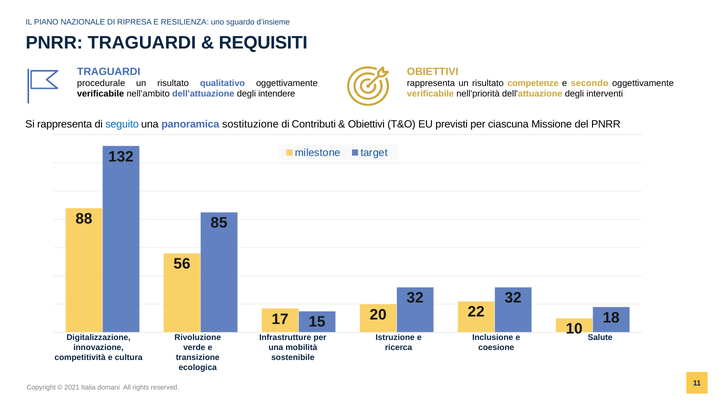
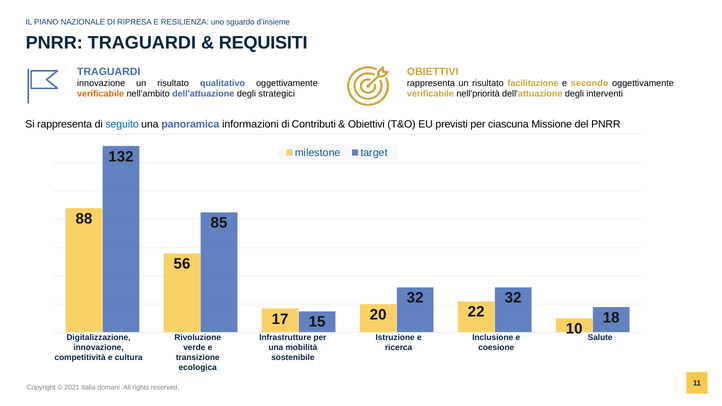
procedurale: procedurale -> innovazione (101, 83)
competenze: competenze -> facilitazione (533, 83)
verificabile colour: black -> orange (101, 94)
intendere: intendere -> strategici (277, 94)
sostituzione: sostituzione -> informazioni (250, 124)
